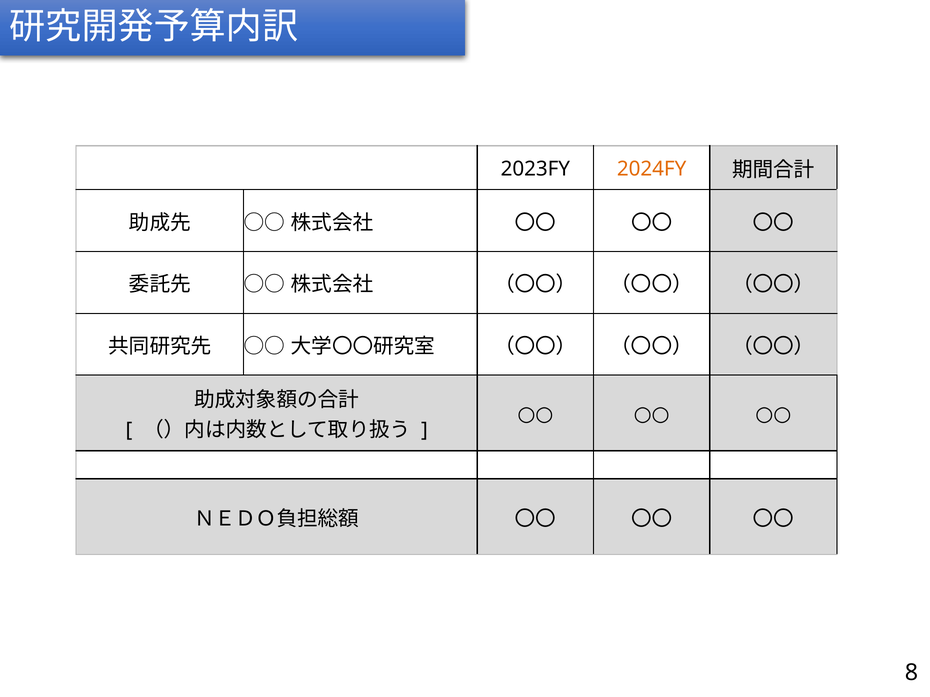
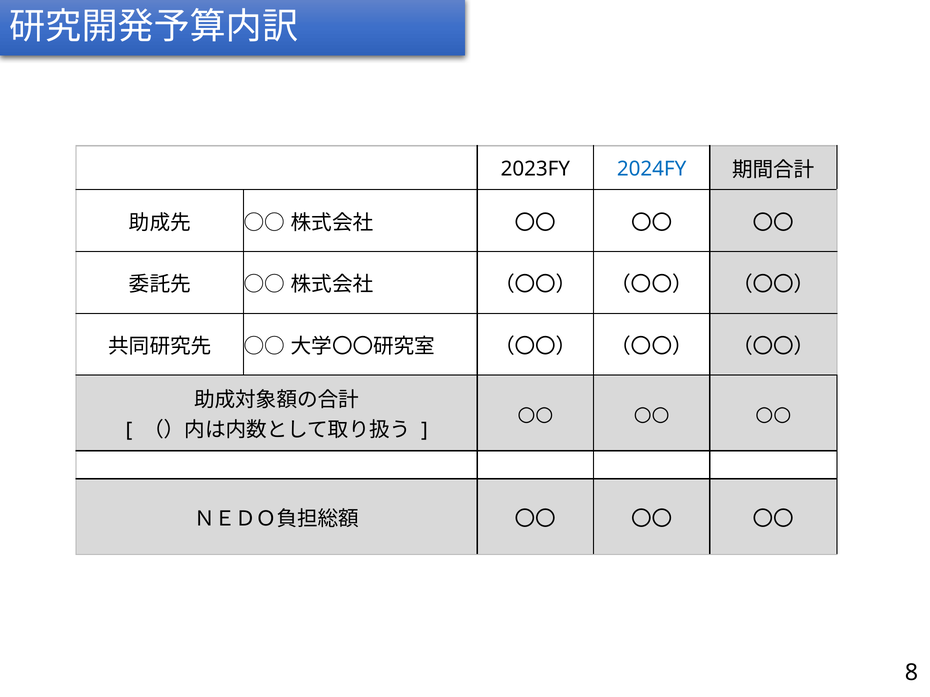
2024FY colour: orange -> blue (652, 169)
